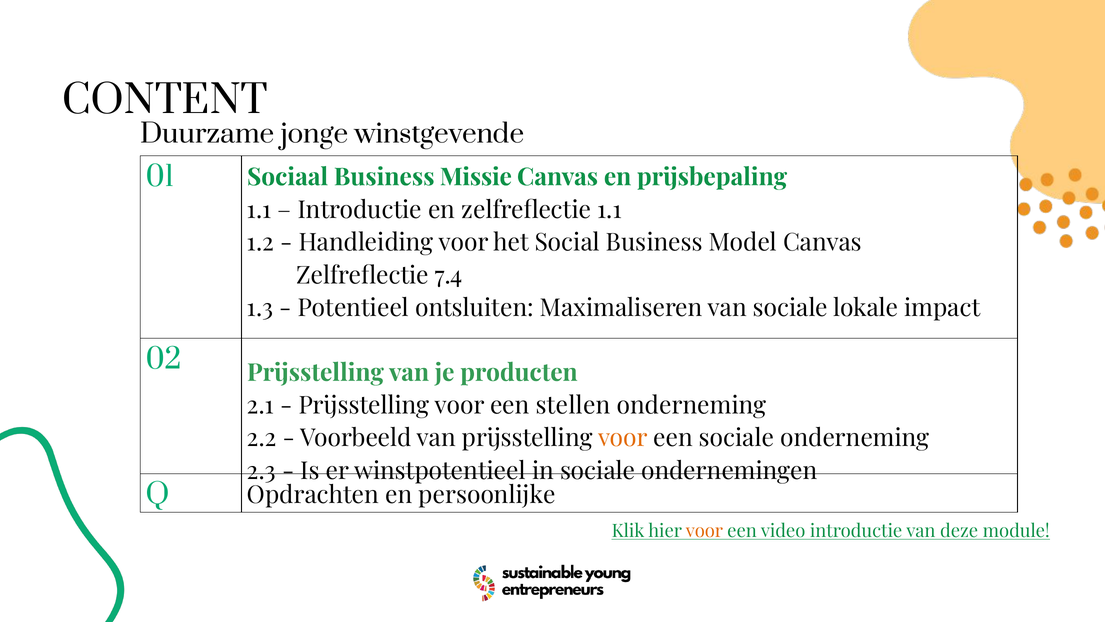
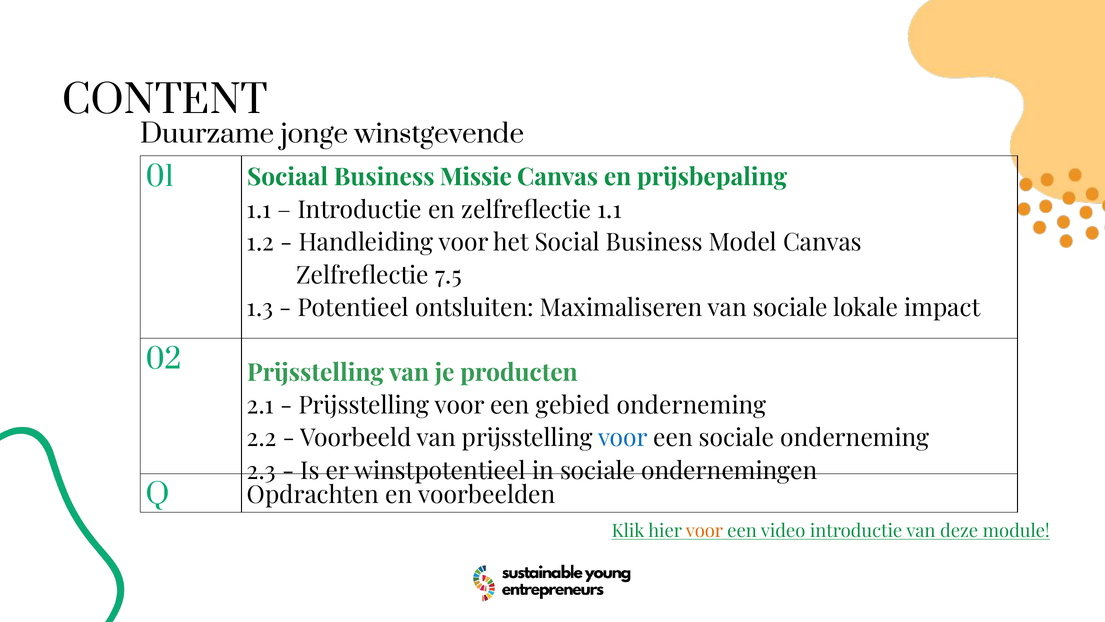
7.4: 7.4 -> 7.5 (448, 275)
stellen: stellen -> gebied (573, 405)
voor colour: orange -> blue (623, 438)
persoonlijke: persoonlijke -> voorbeelden (487, 495)
